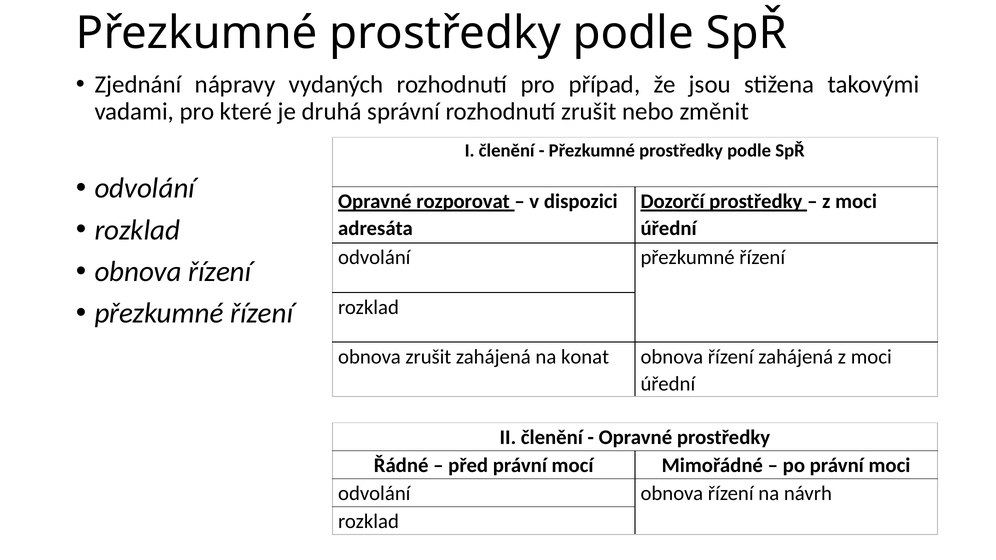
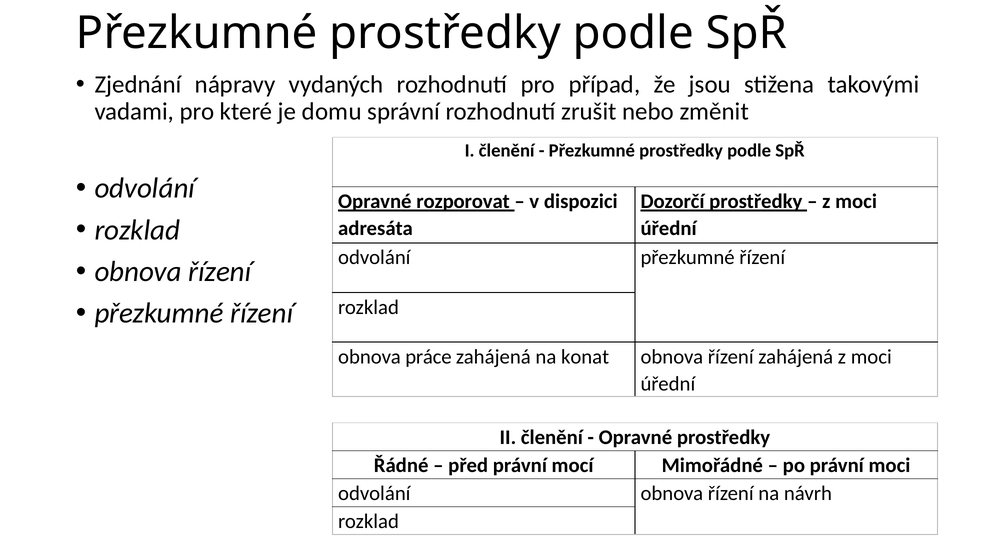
druhá: druhá -> domu (332, 112)
obnova zrušit: zrušit -> práce (428, 357)
